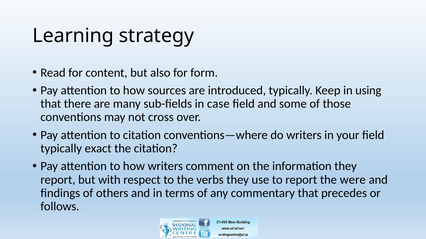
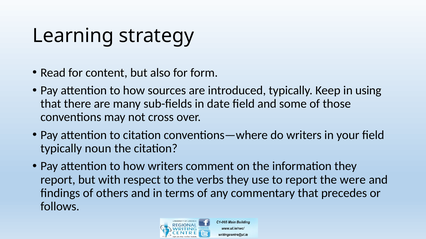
case: case -> date (218, 104)
exact: exact -> noun (98, 149)
